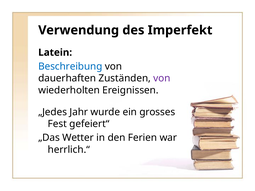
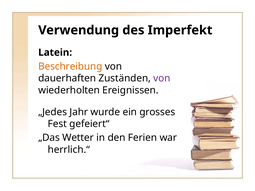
Beschreibung colour: blue -> orange (70, 66)
